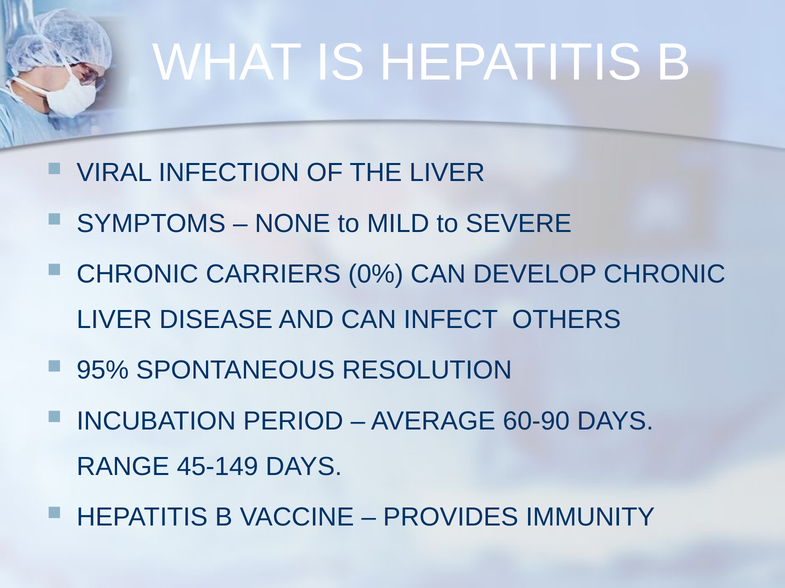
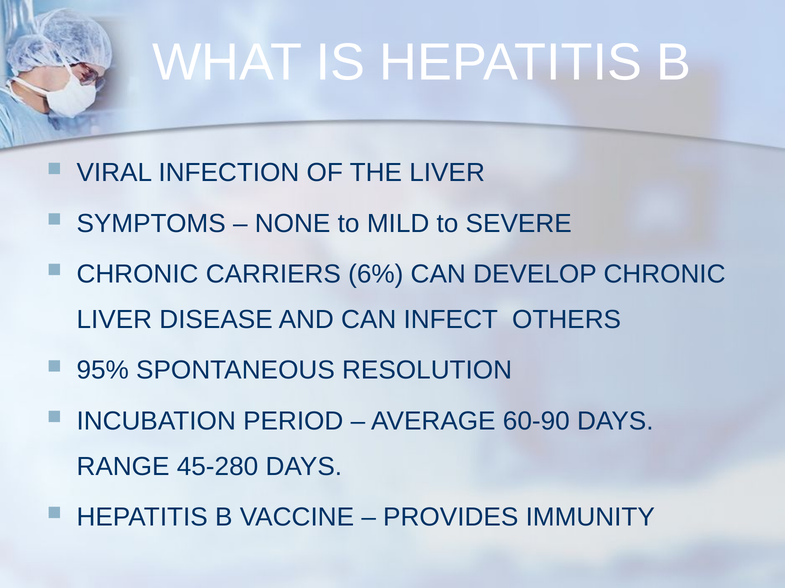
0%: 0% -> 6% (376, 274)
45-149: 45-149 -> 45-280 (218, 467)
